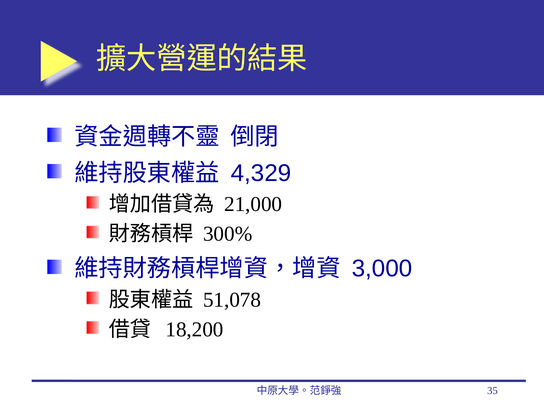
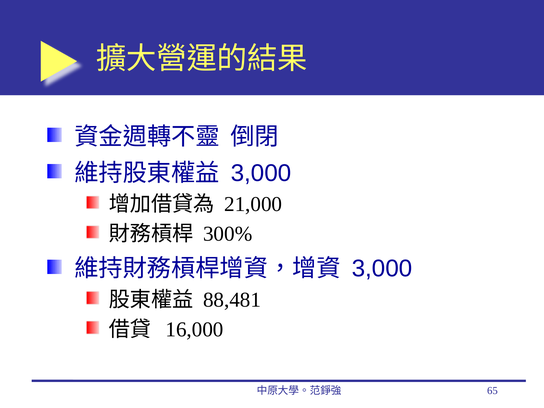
4,329: 4,329 -> 3,000 (261, 173)
51,078: 51,078 -> 88,481 (232, 300)
18,200: 18,200 -> 16,000 (195, 330)
35: 35 -> 65 (492, 391)
